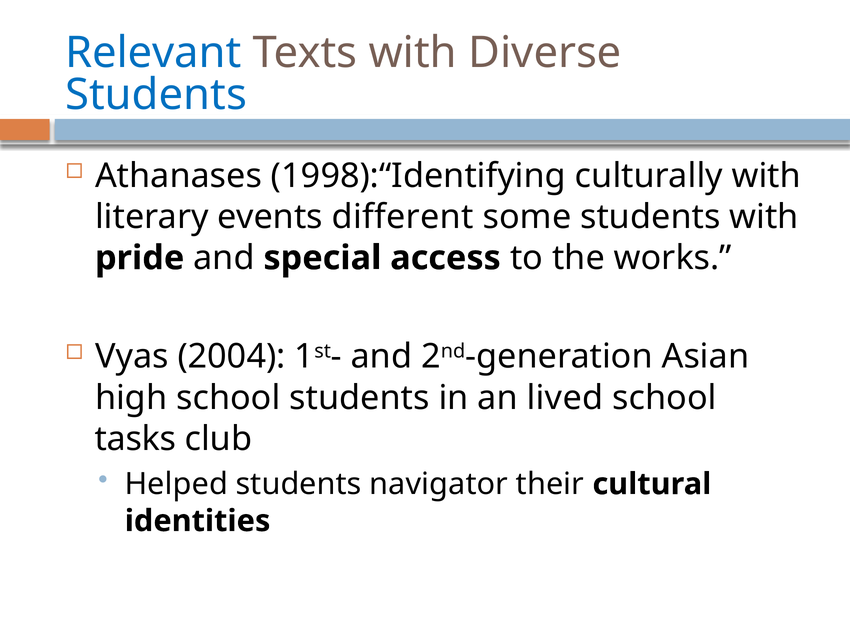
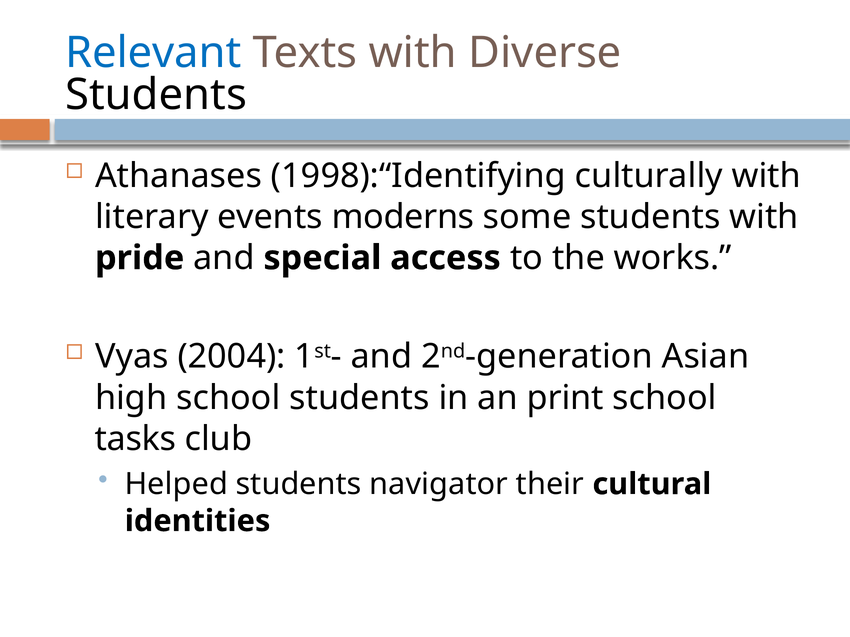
Students colour: blue -> black (156, 95)
different: different -> moderns (403, 217)
lived: lived -> print (565, 398)
